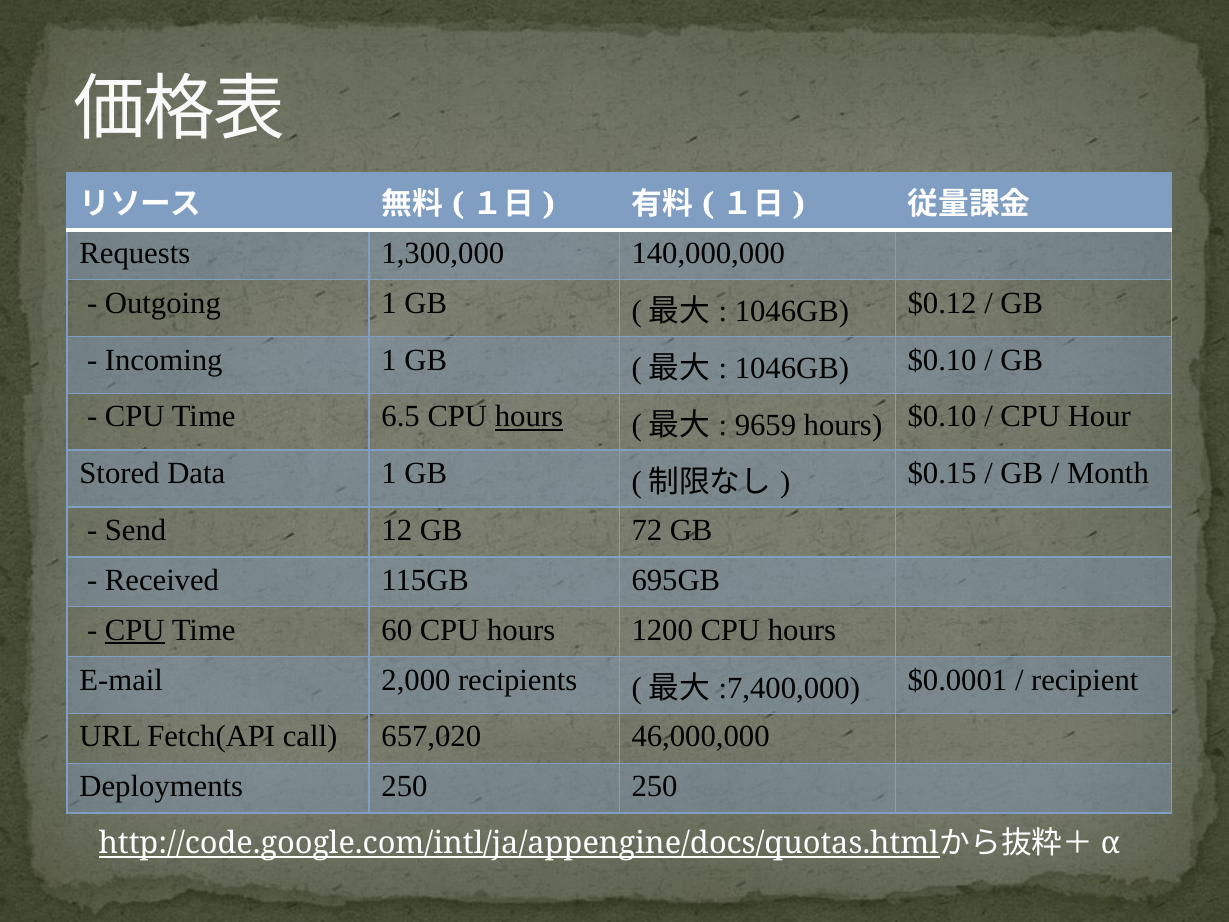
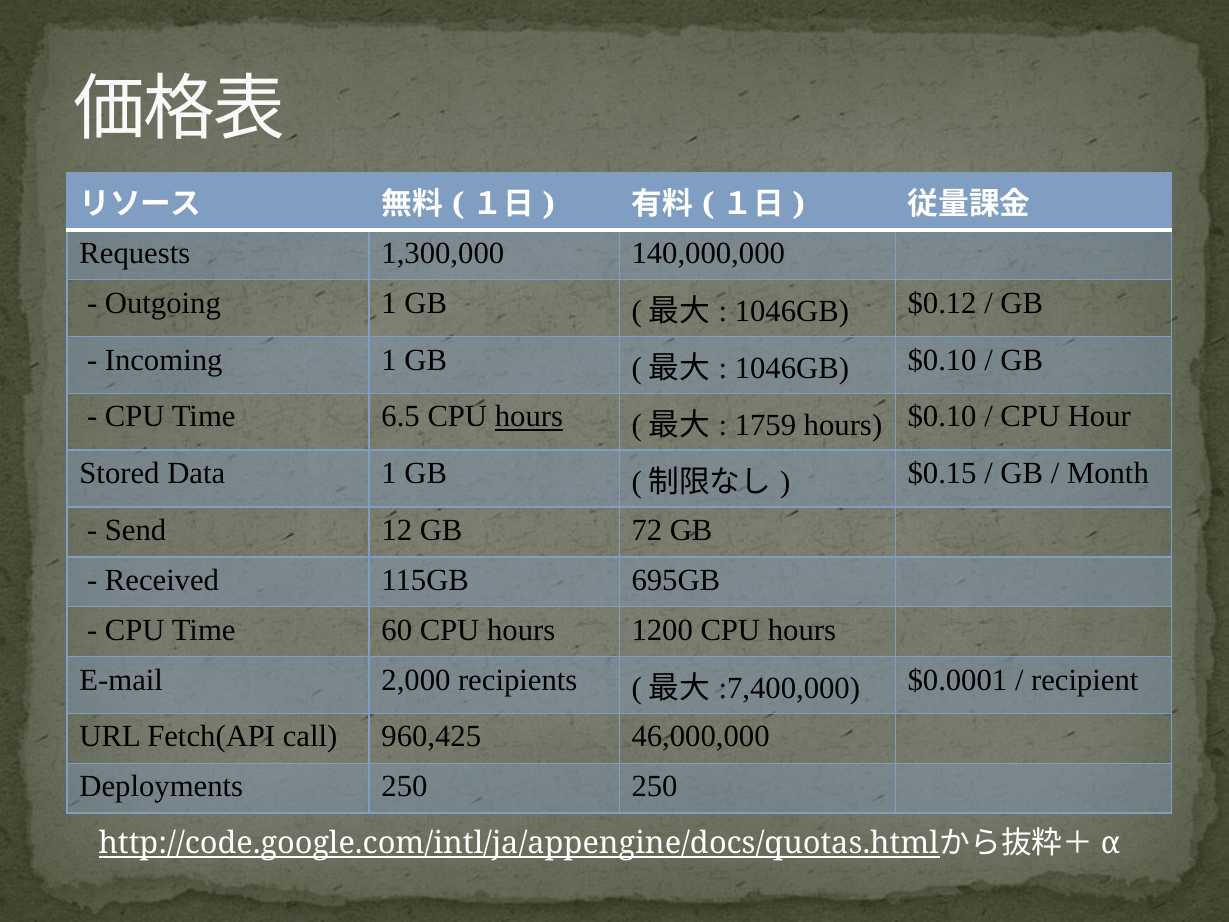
9659: 9659 -> 1759 (765, 425)
CPU underline: present -> none (135, 630)
657,020: 657,020 -> 960,425 (431, 737)
